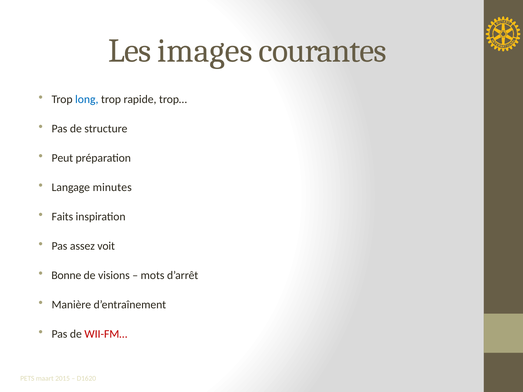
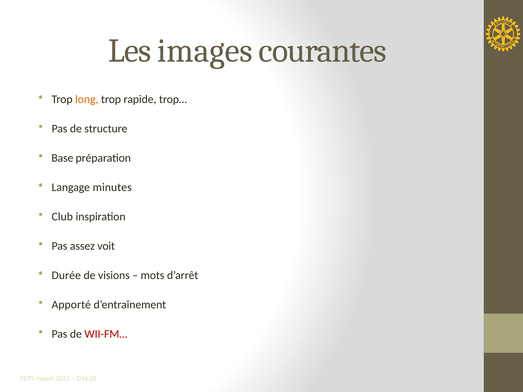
long colour: blue -> orange (87, 99)
Peut: Peut -> Base (62, 158)
Faits: Faits -> Club (62, 217)
Bonne: Bonne -> Durée (66, 275)
Manière: Manière -> Apporté (71, 305)
